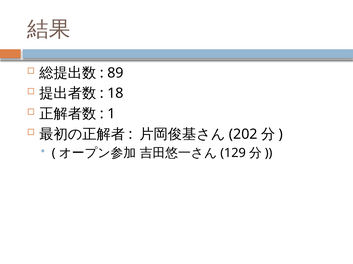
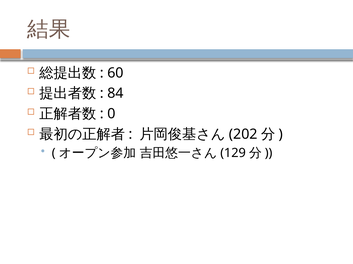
89: 89 -> 60 (115, 73)
18: 18 -> 84 (115, 94)
1: 1 -> 0 (111, 114)
